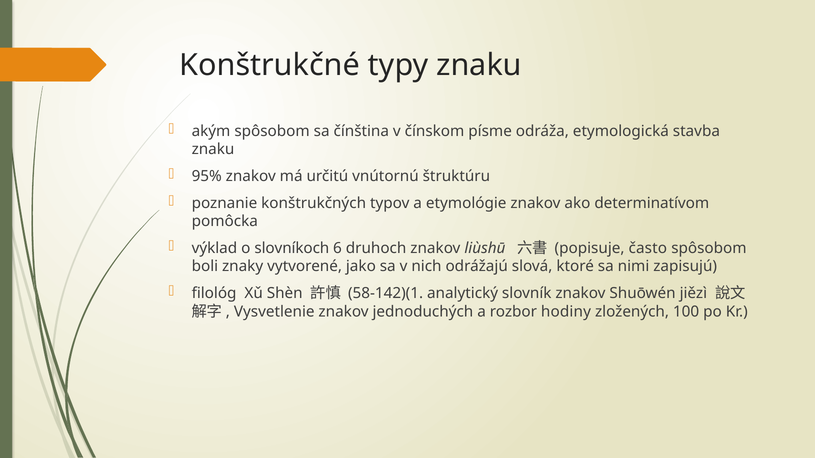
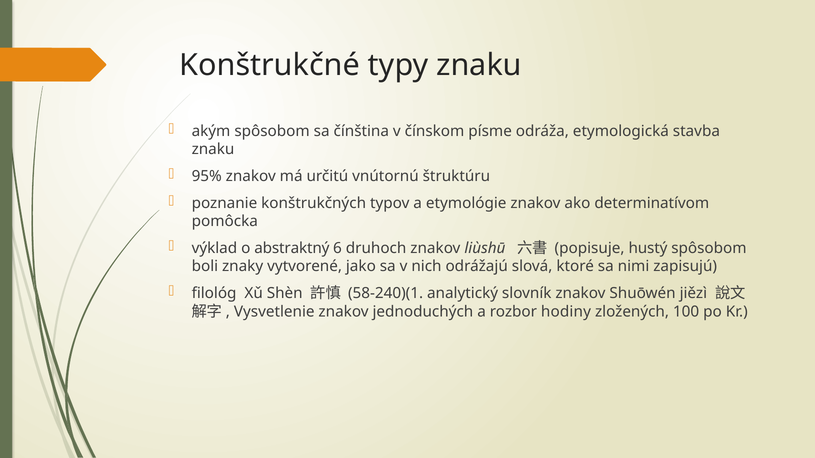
slovníkoch: slovníkoch -> abstraktný (292, 248)
často: často -> hustý (648, 248)
58-142)(1: 58-142)(1 -> 58-240)(1 (386, 294)
